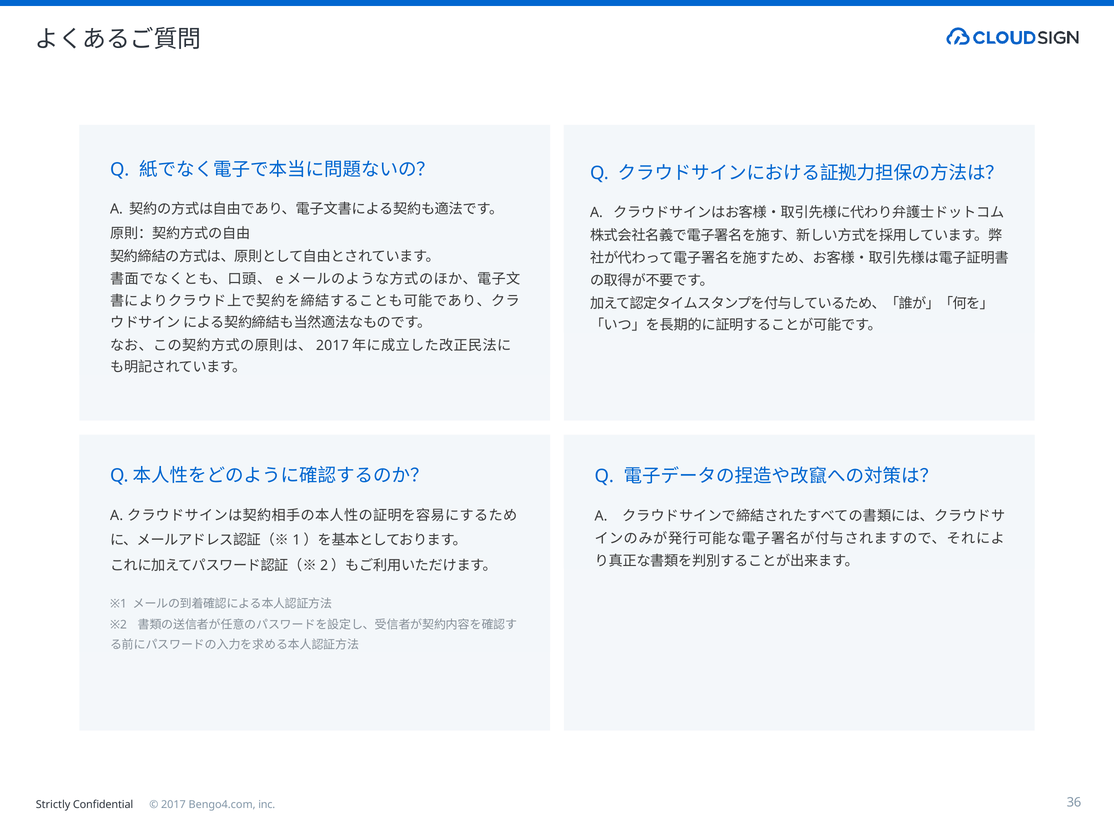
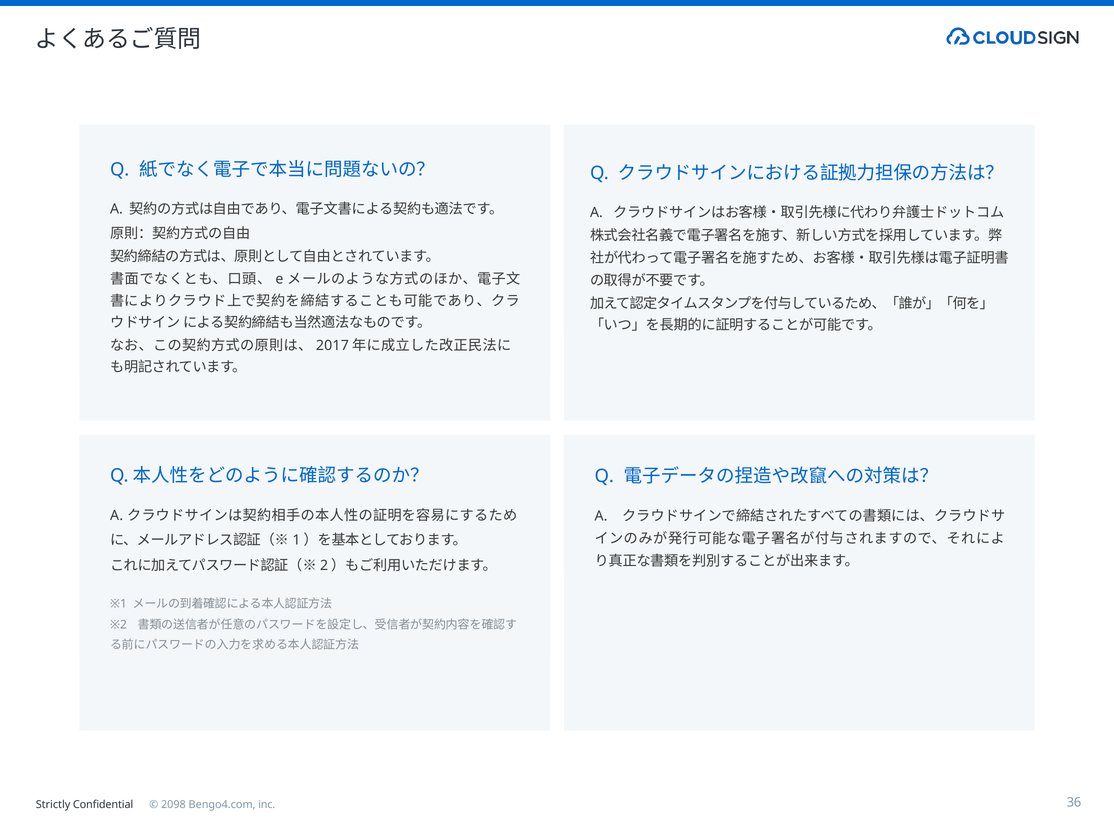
2017: 2017 -> 2098 (173, 805)
